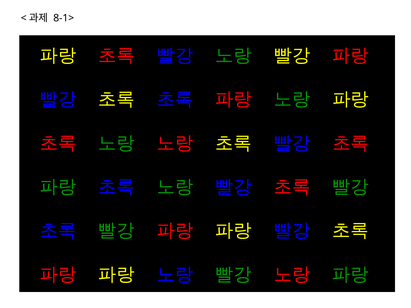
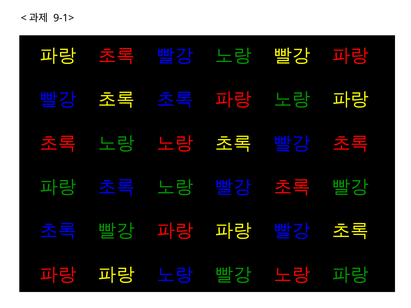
8-1>: 8-1> -> 9-1> (64, 18)
